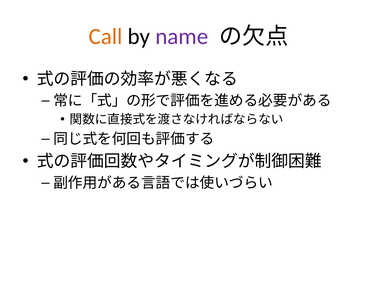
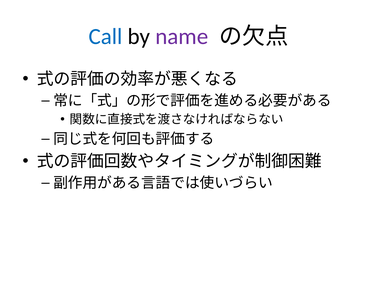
Call colour: orange -> blue (106, 36)
